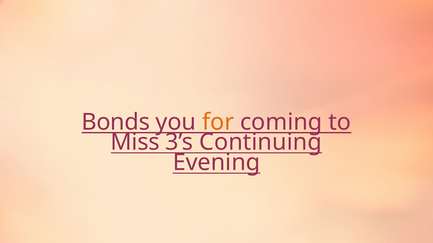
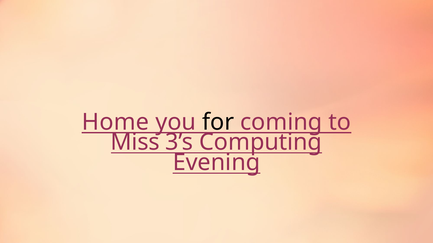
Bonds: Bonds -> Home (115, 122)
for colour: orange -> black (218, 122)
Continuing: Continuing -> Computing (261, 143)
